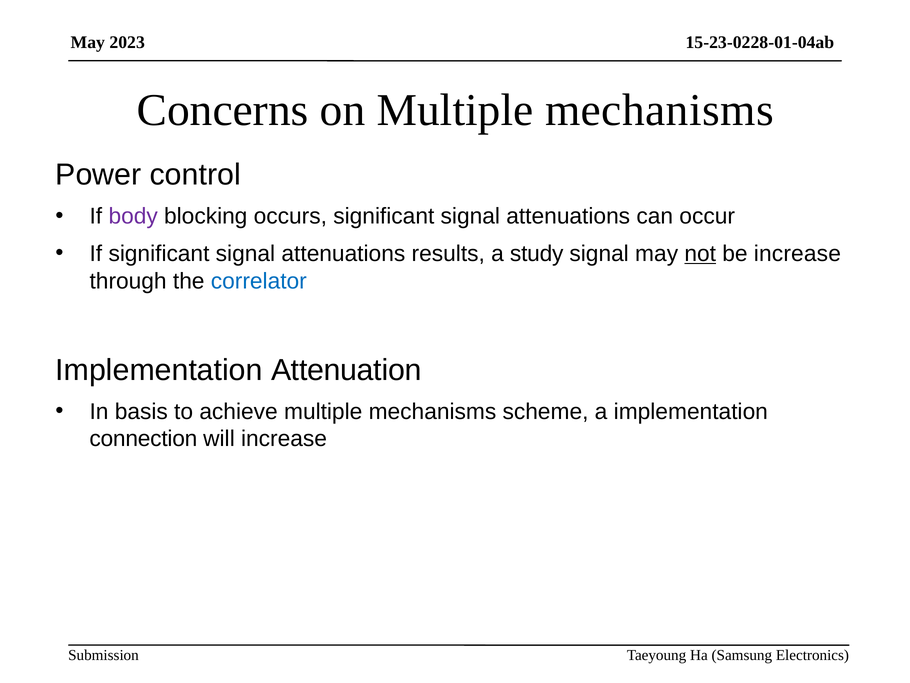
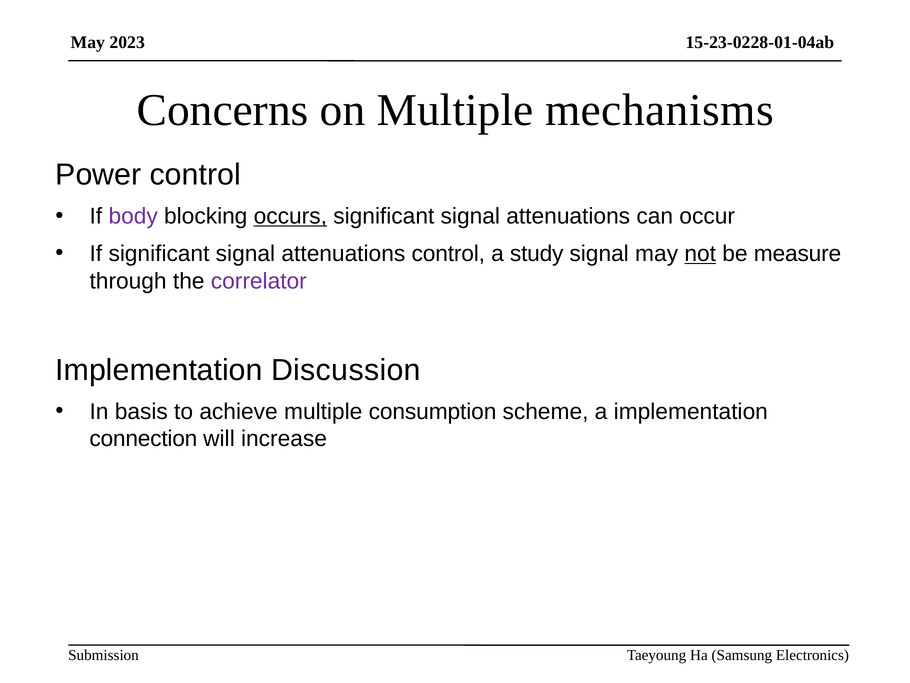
occurs underline: none -> present (290, 216)
attenuations results: results -> control (448, 253)
be increase: increase -> measure (798, 253)
correlator colour: blue -> purple (259, 281)
Attenuation: Attenuation -> Discussion (346, 370)
achieve multiple mechanisms: mechanisms -> consumption (433, 411)
